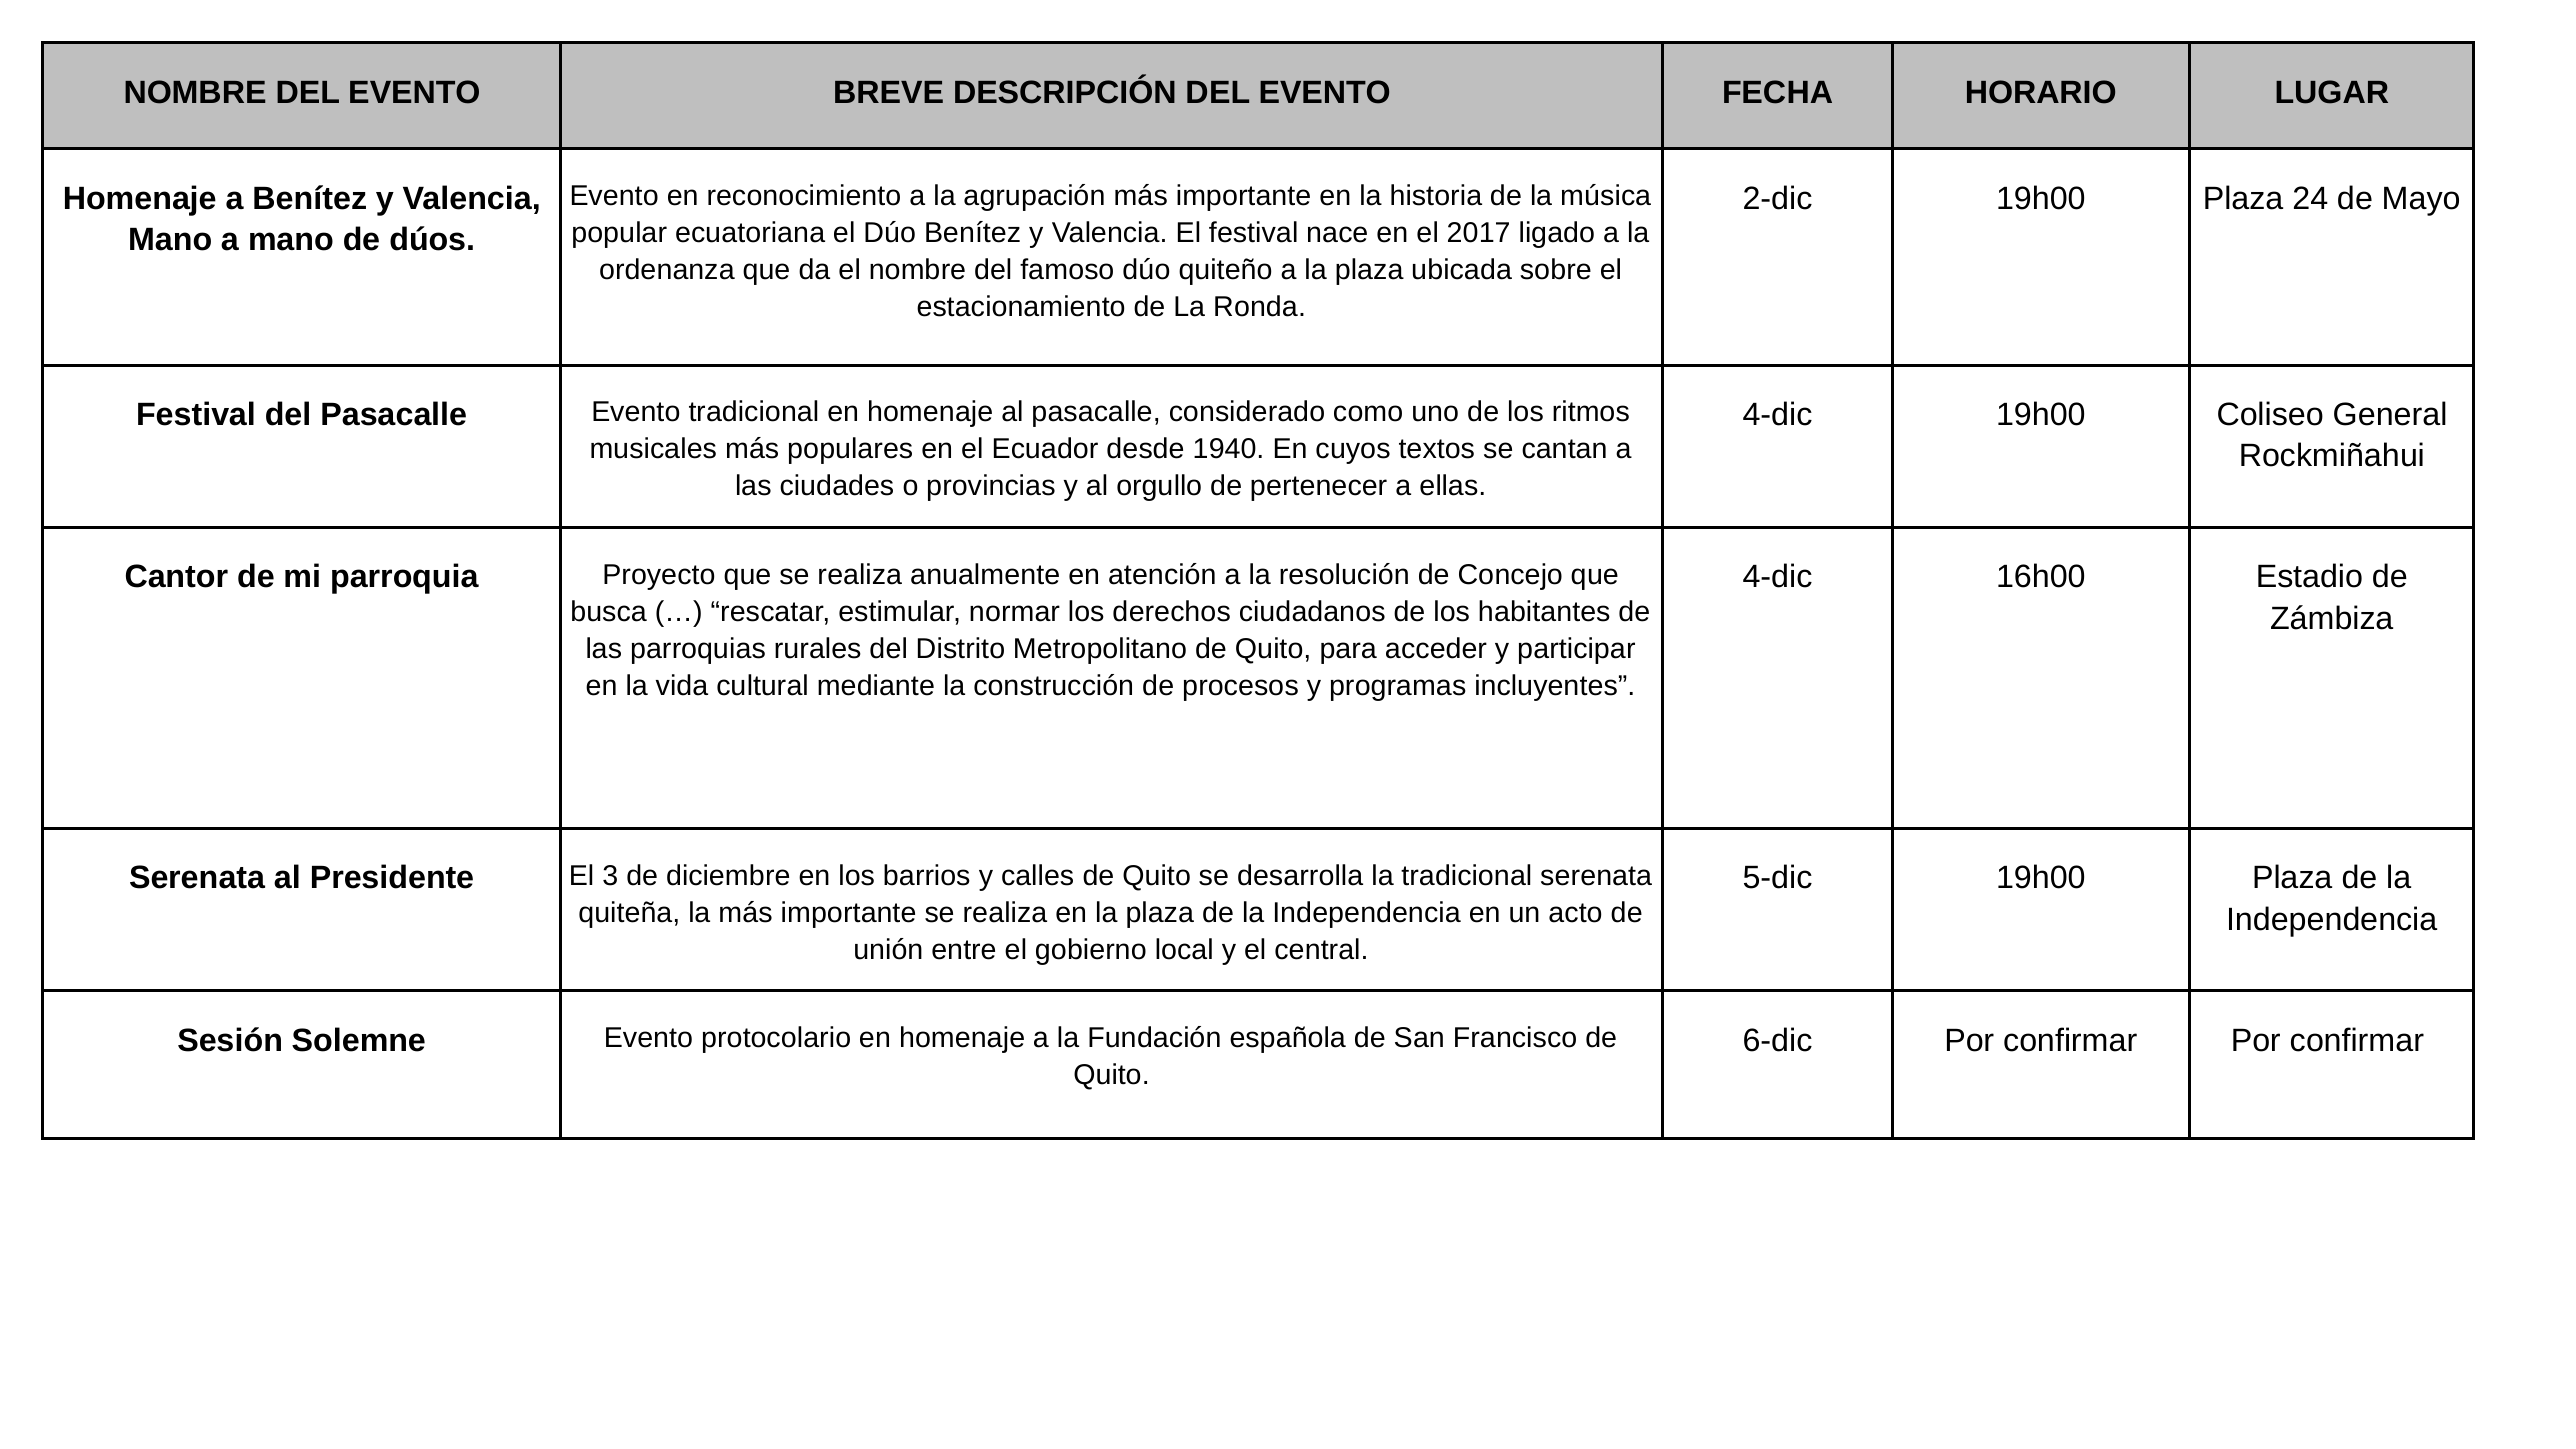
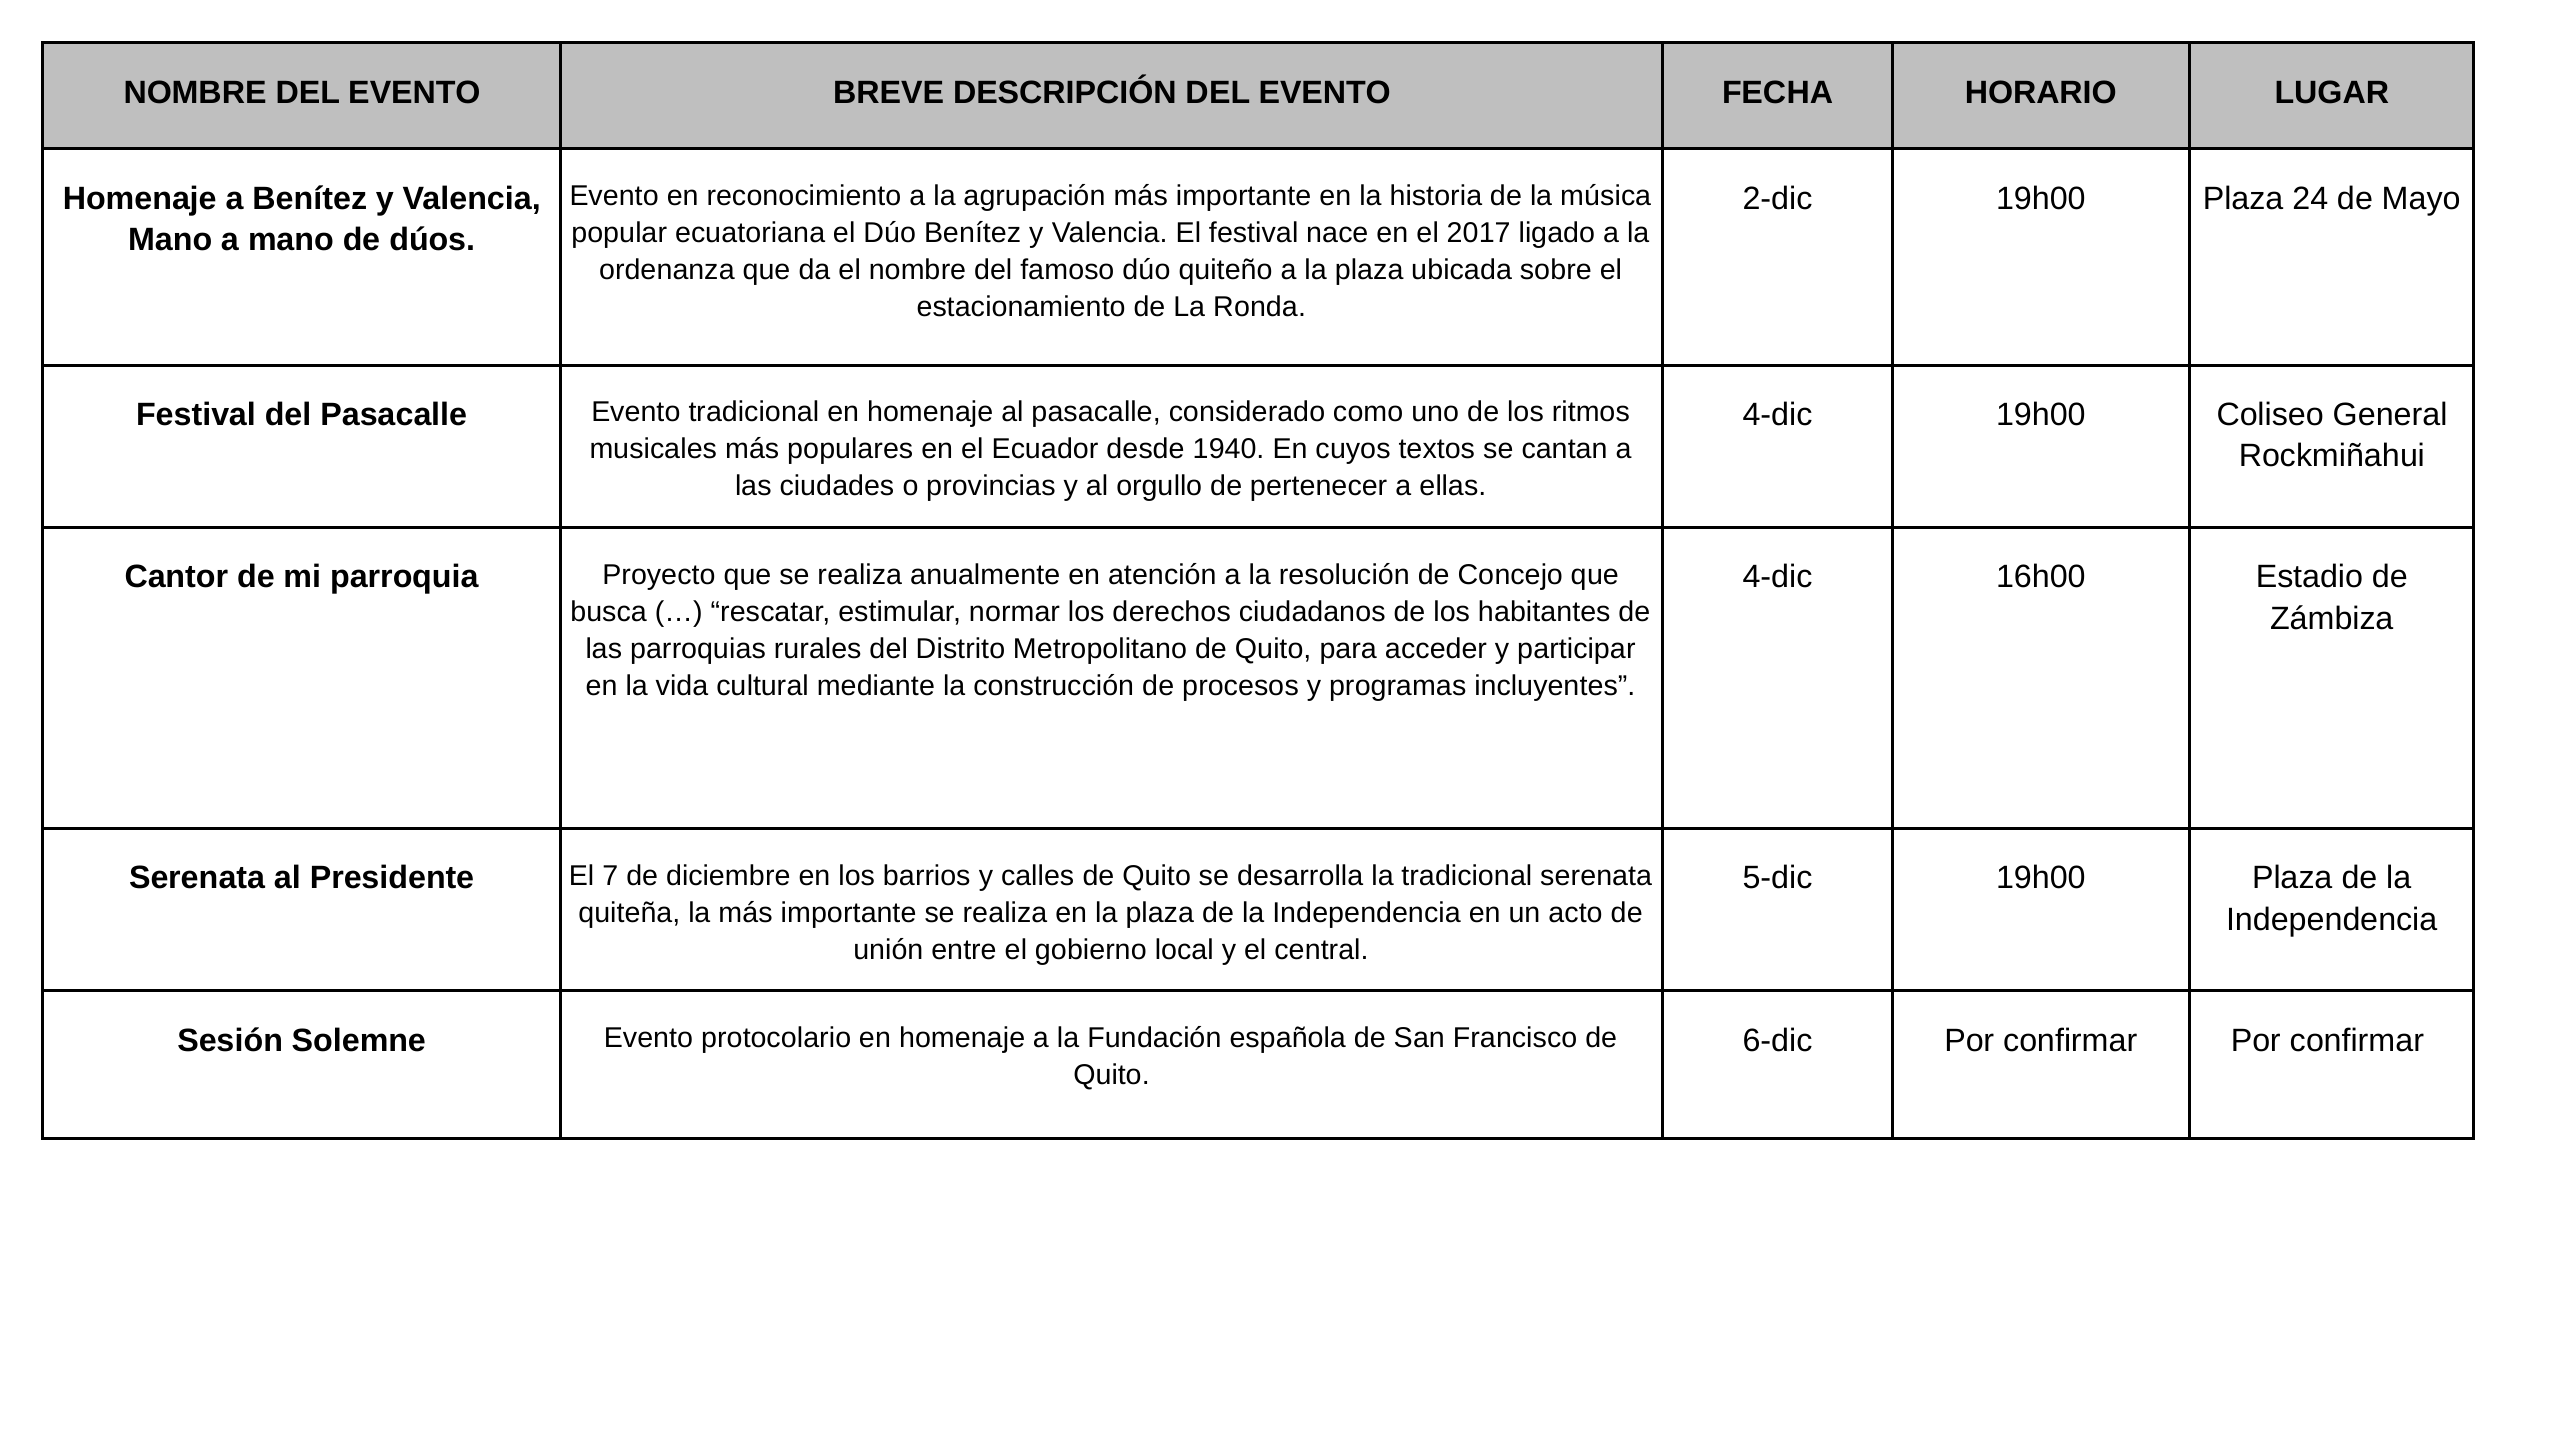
3: 3 -> 7 (610, 876)
